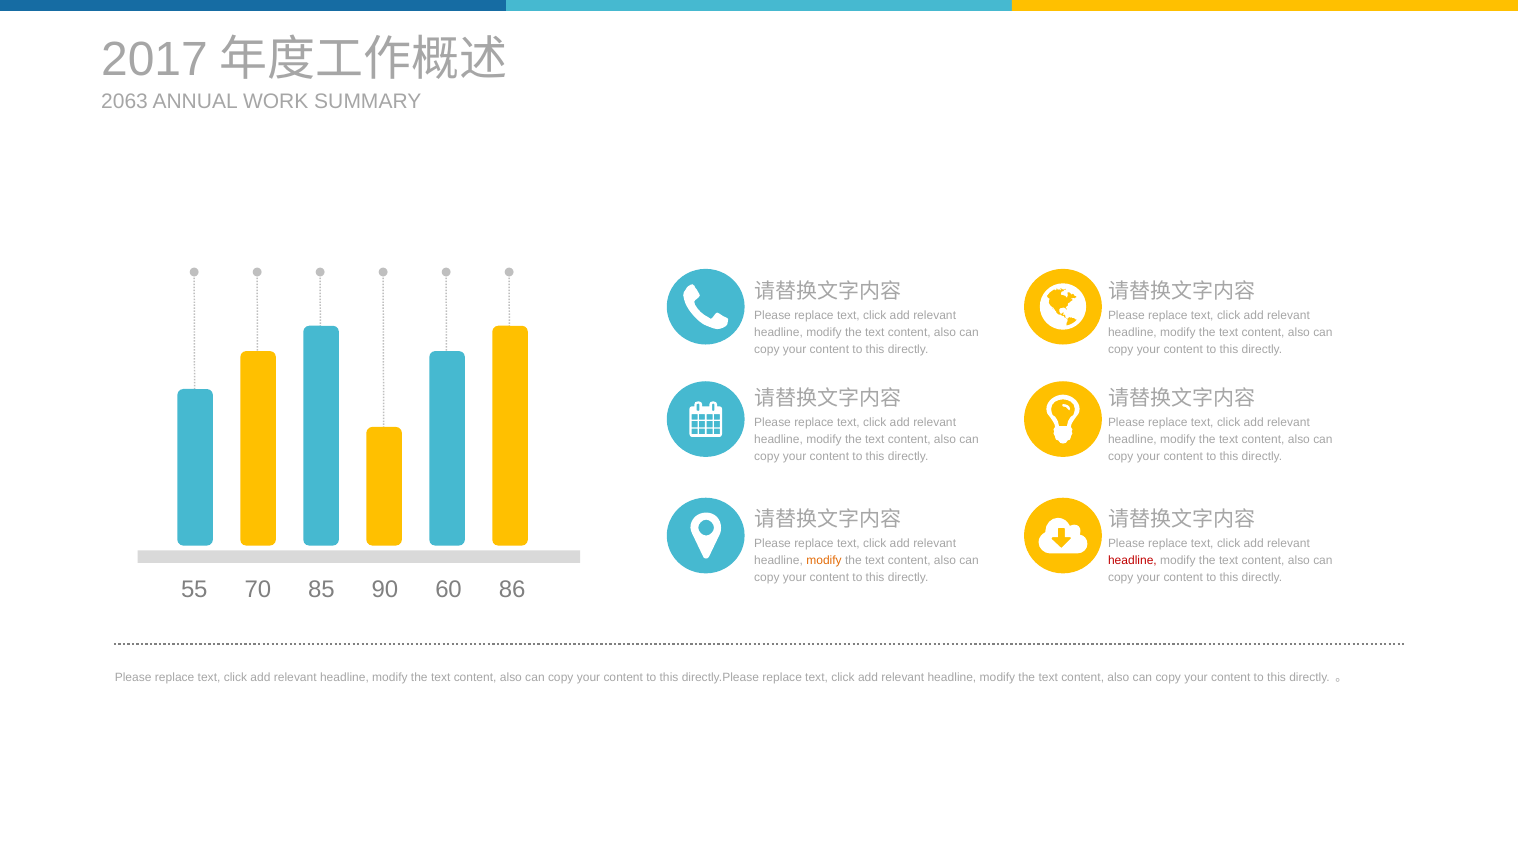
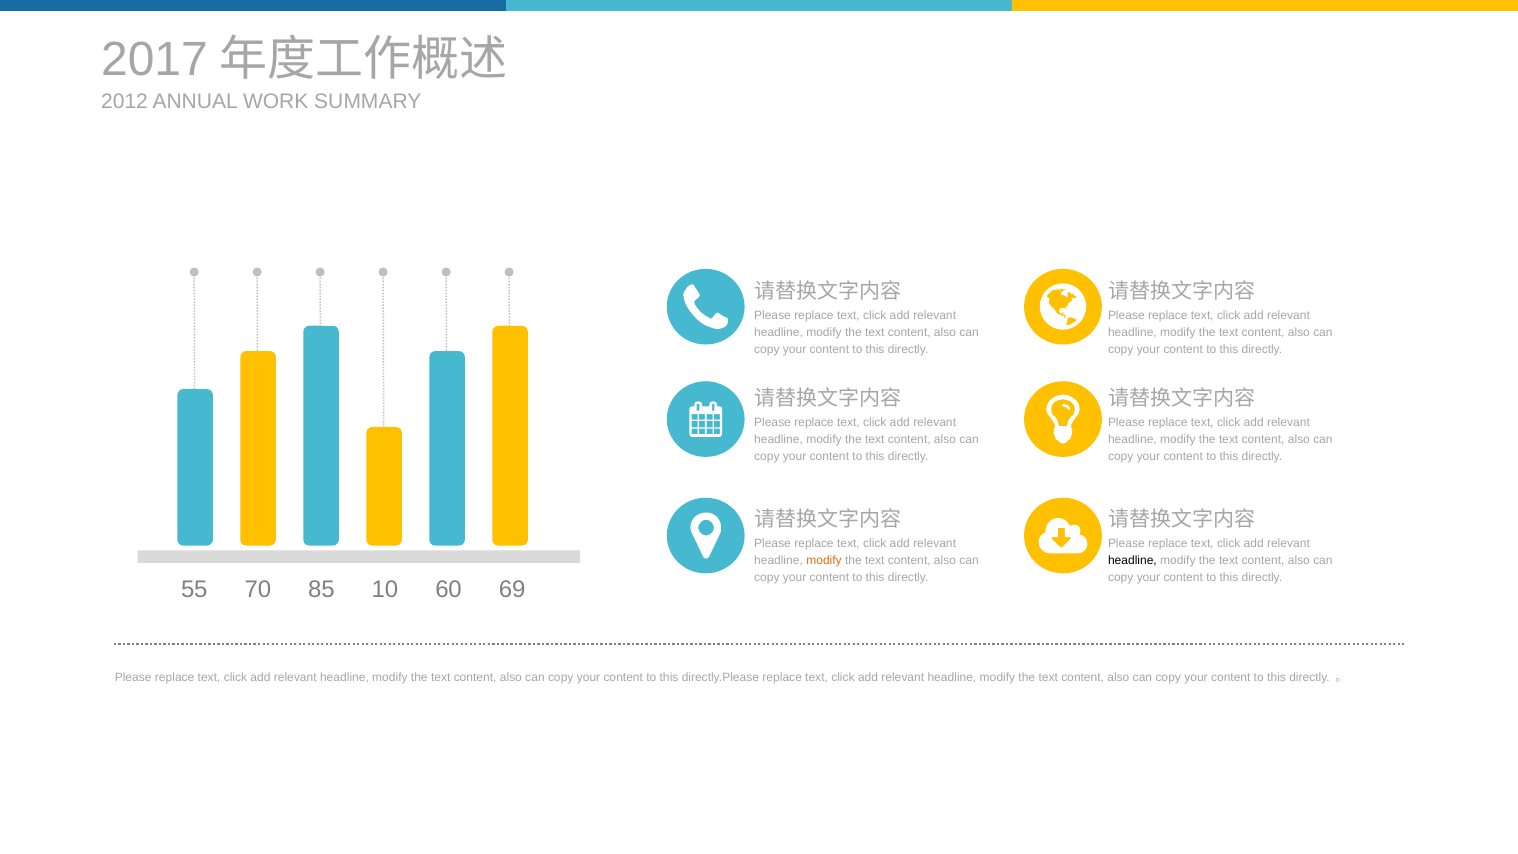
2063: 2063 -> 2012 (125, 102)
headline colour: red -> black (1132, 561)
90: 90 -> 10 (385, 590)
86: 86 -> 69 (512, 590)
